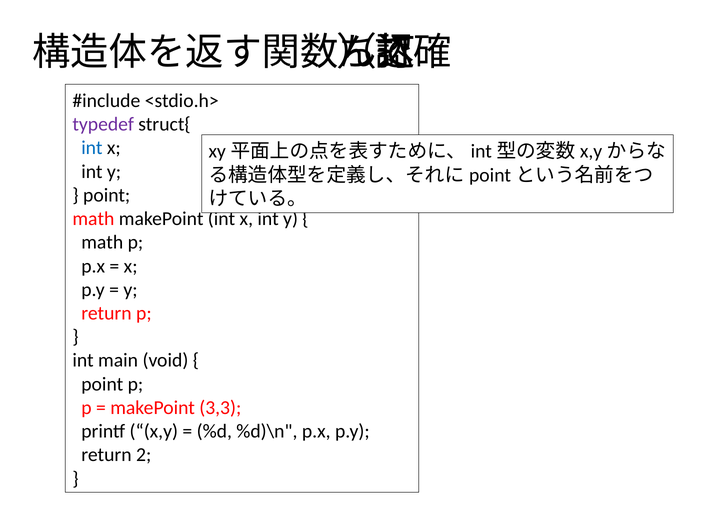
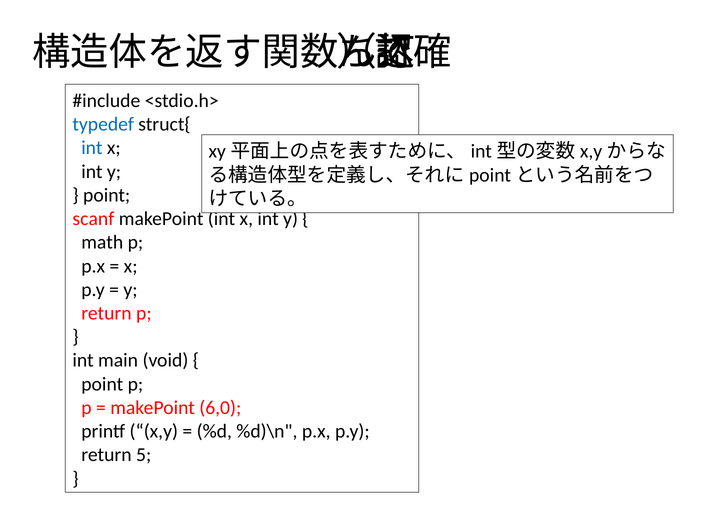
typedef colour: purple -> blue (103, 124)
math: math -> scanf (93, 219)
3,3: 3,3 -> 6,0 (220, 407)
2: 2 -> 5 (144, 454)
